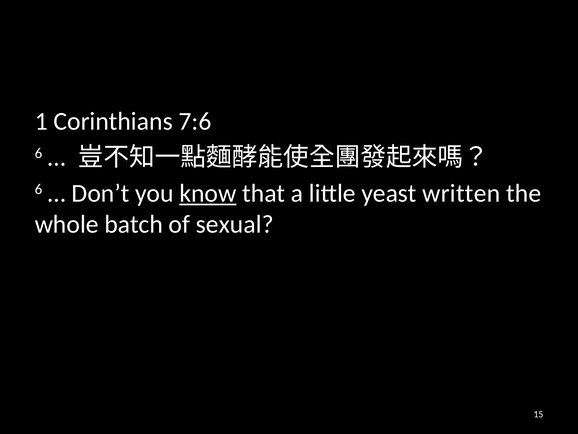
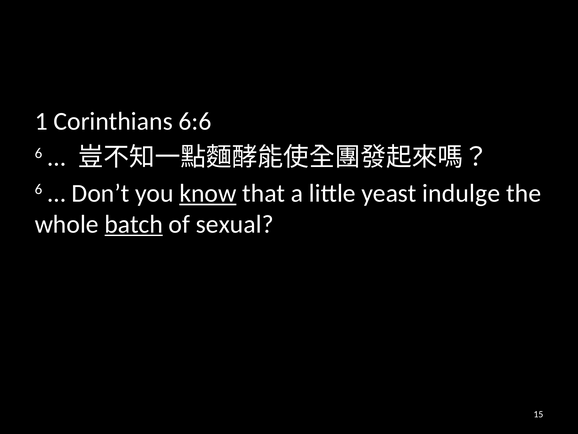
7:6: 7:6 -> 6:6 (195, 121)
written: written -> indulge (461, 193)
batch underline: none -> present (134, 224)
